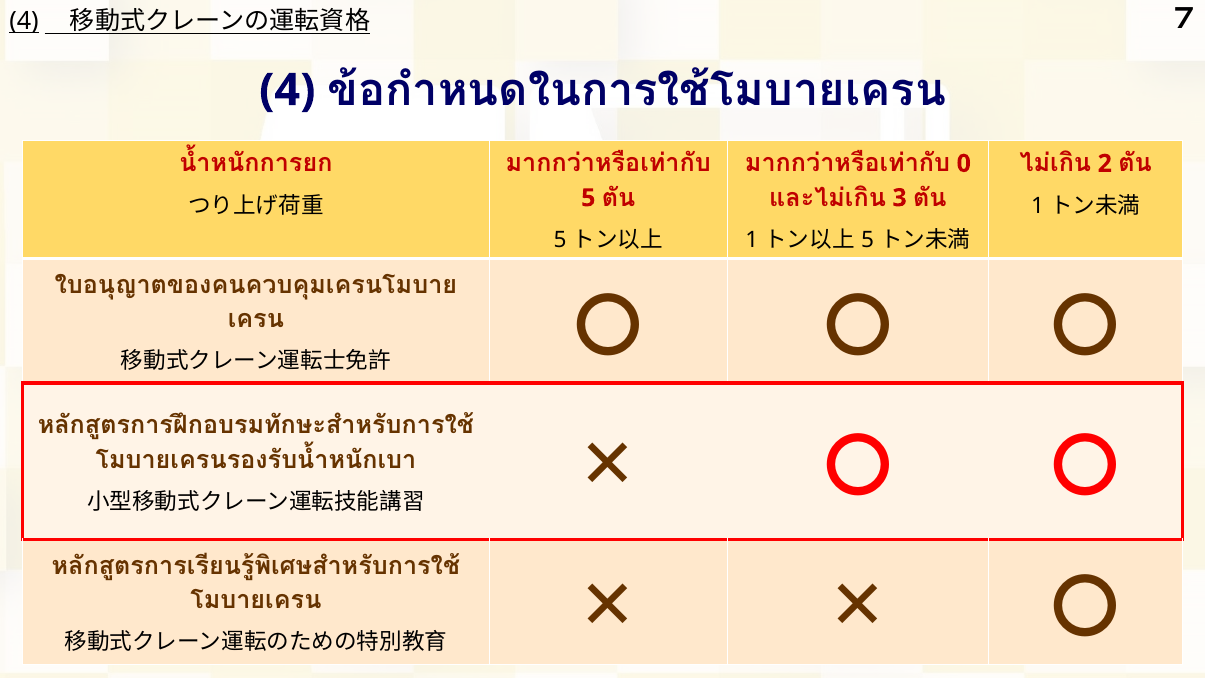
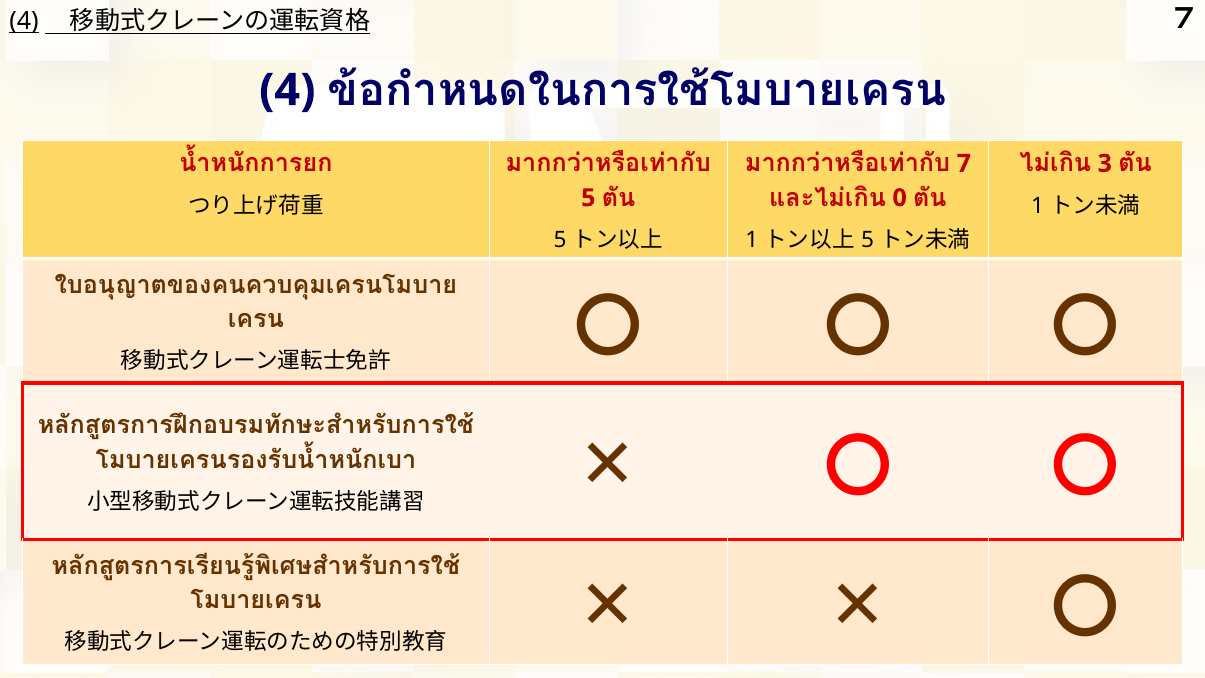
0: 0 -> 7 (964, 164)
2: 2 -> 3 (1105, 164)
3: 3 -> 0 (900, 198)
